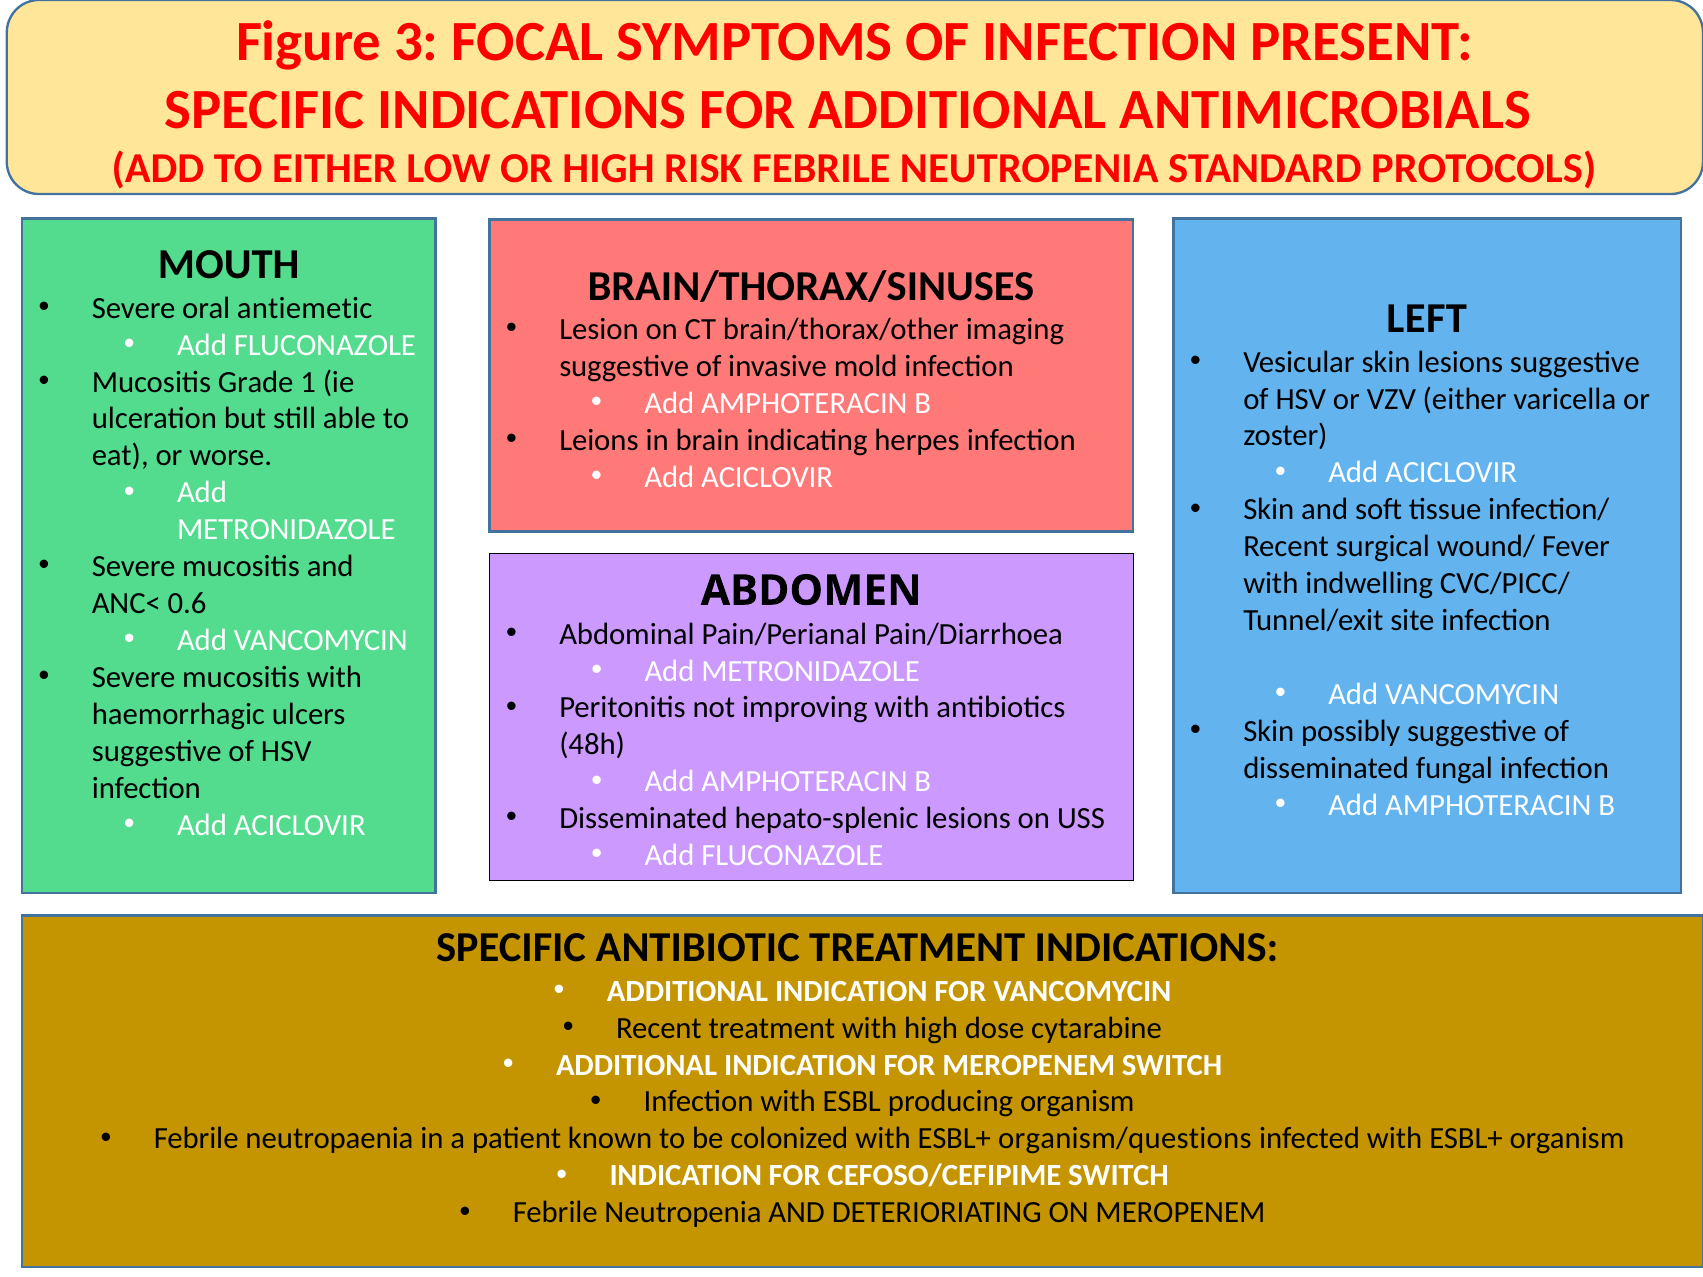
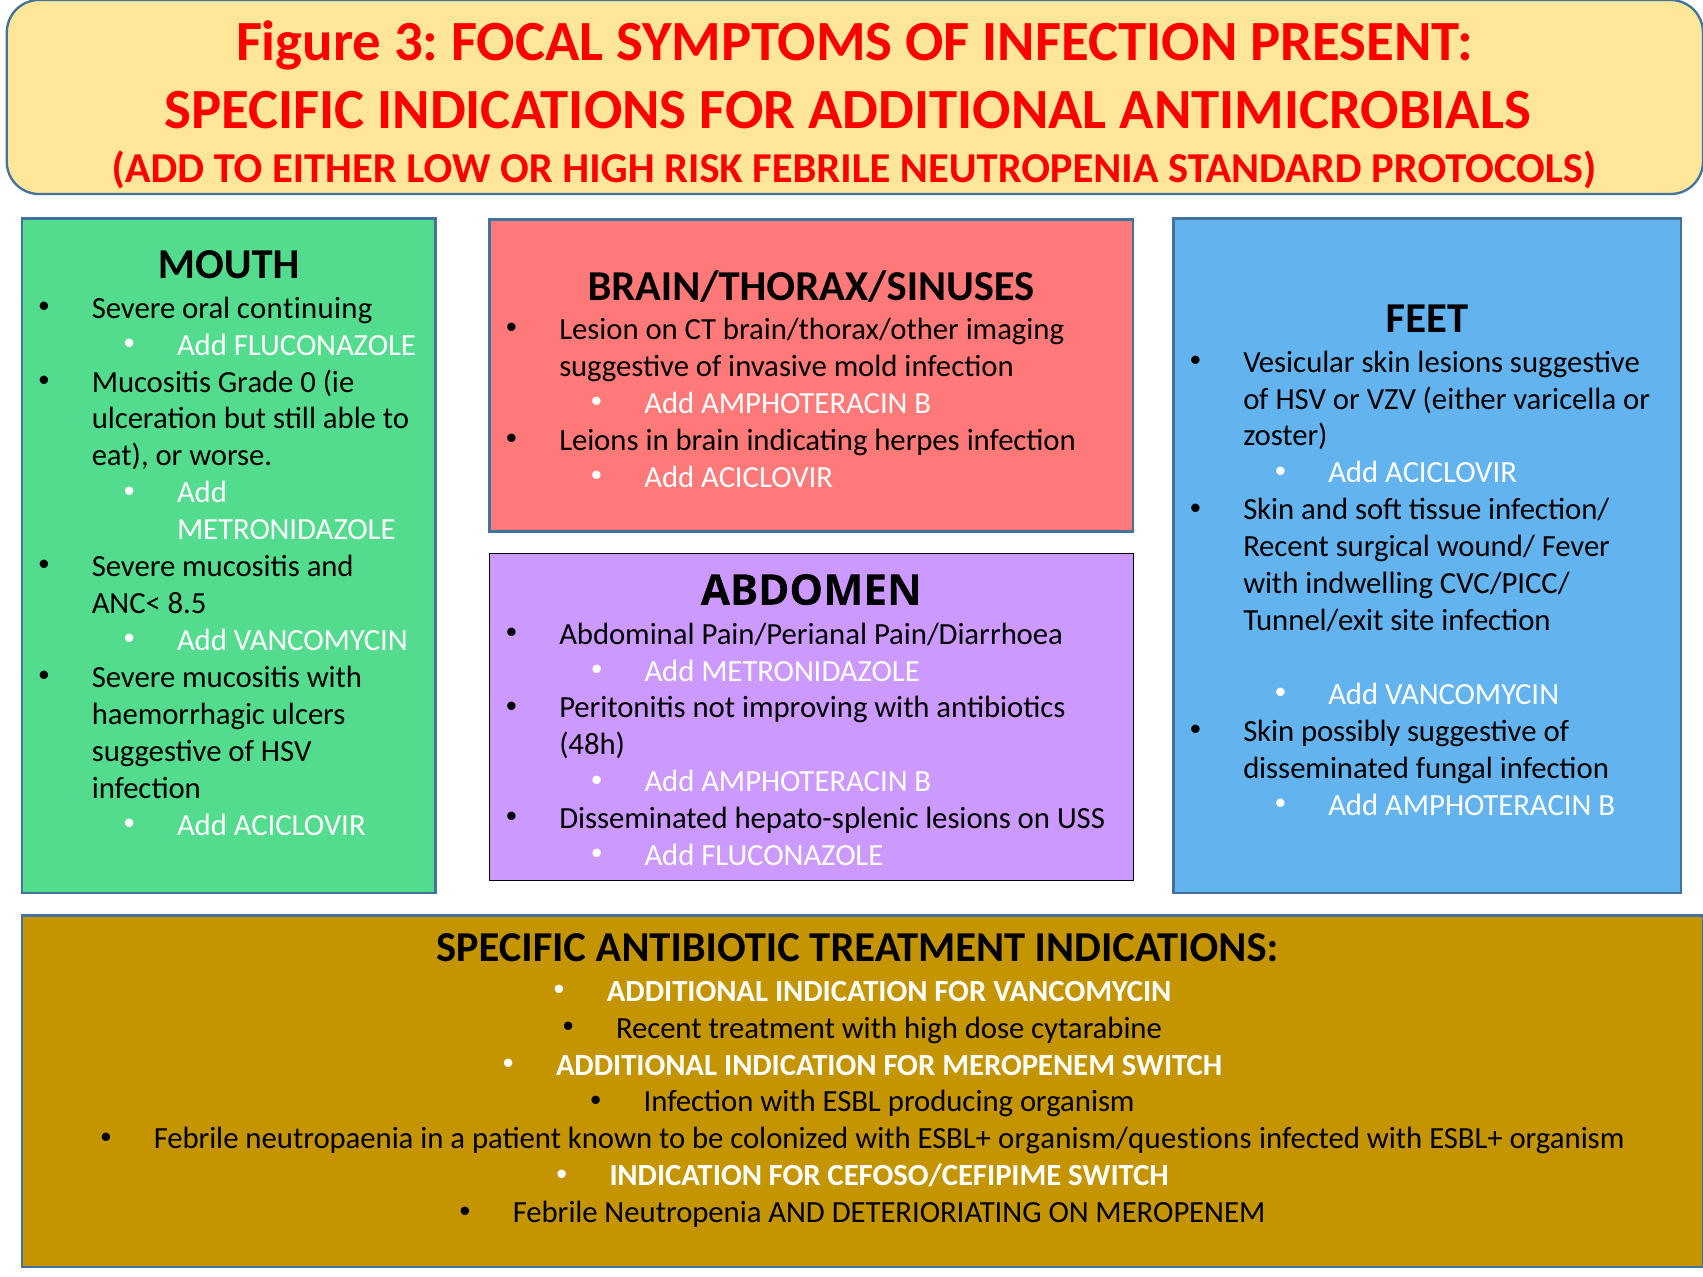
antiemetic: antiemetic -> continuing (305, 308)
LEFT: LEFT -> FEET (1427, 319)
1: 1 -> 0 (308, 382)
0.6: 0.6 -> 8.5 (187, 604)
